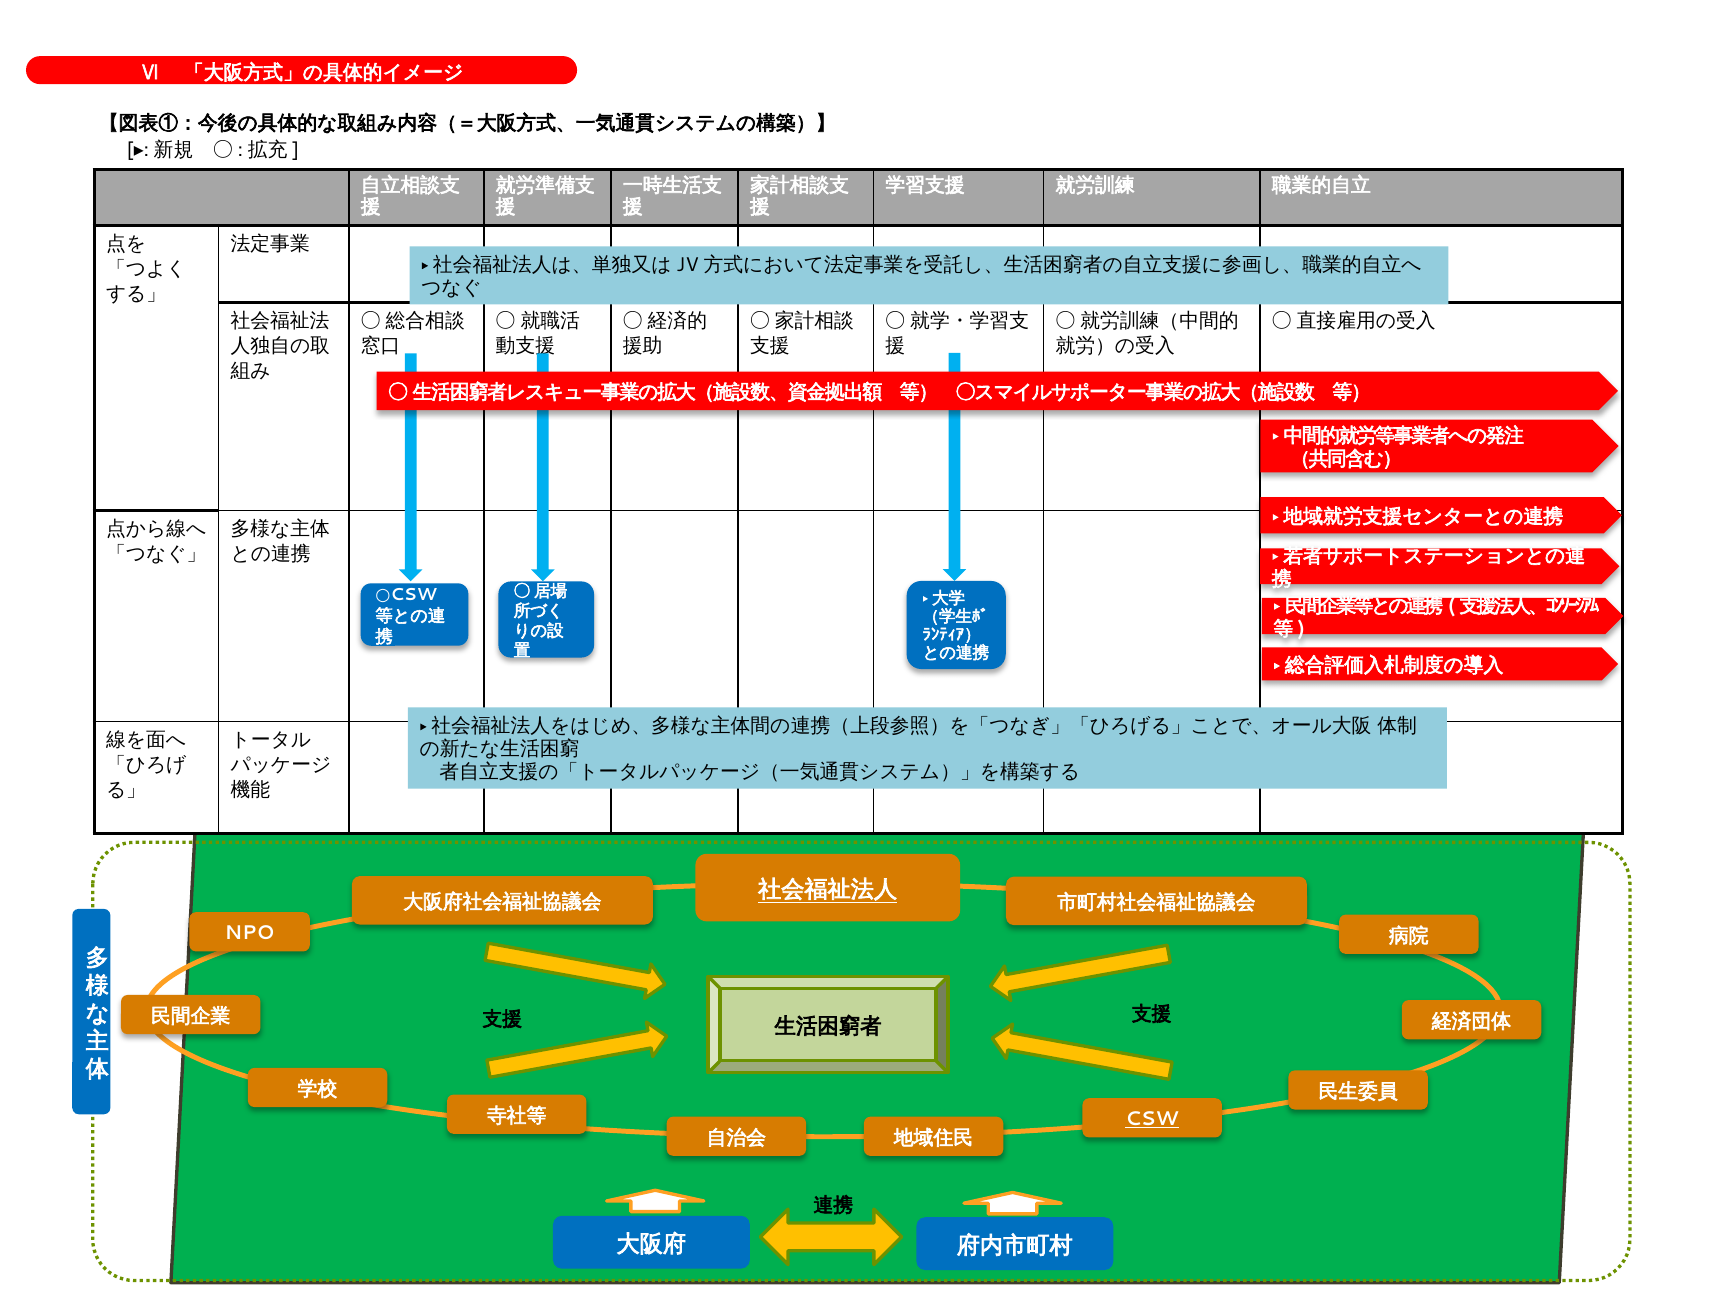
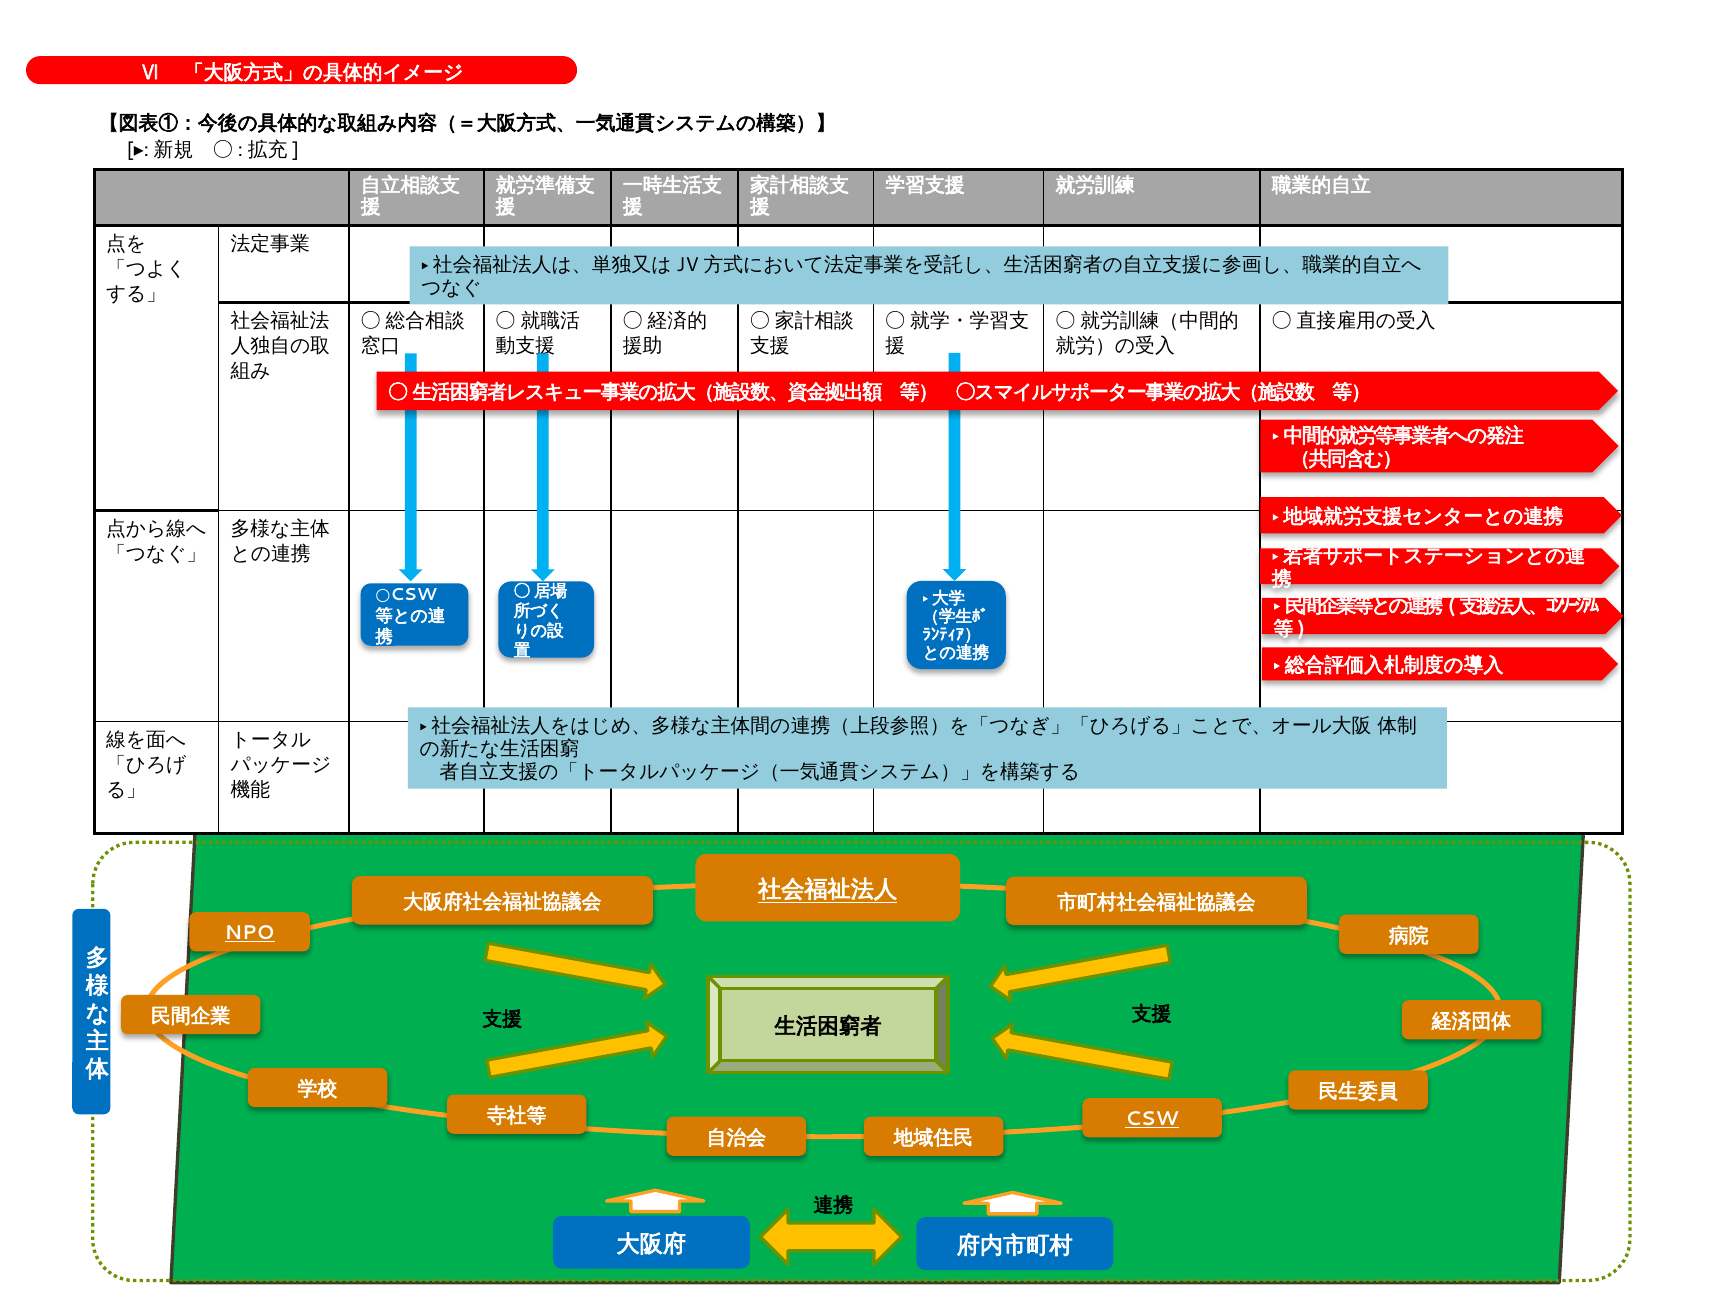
NPO underline: none -> present (250, 933)
